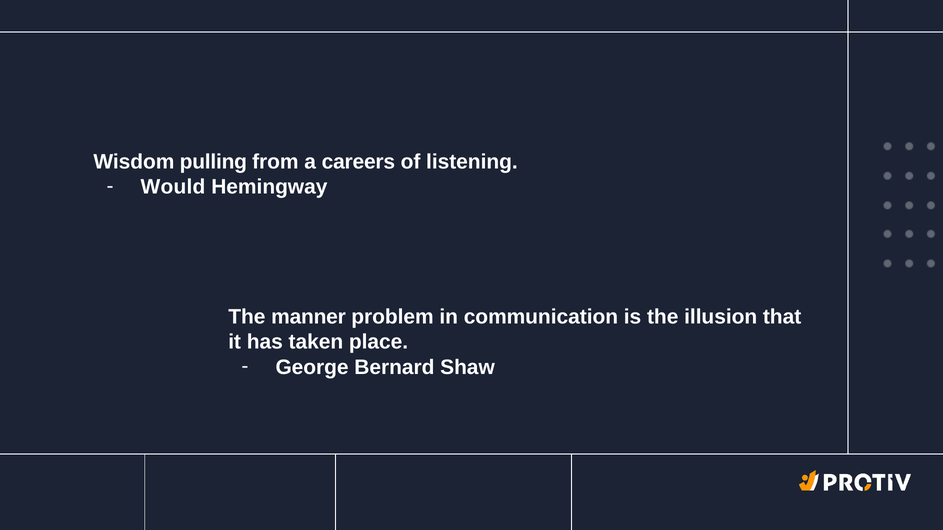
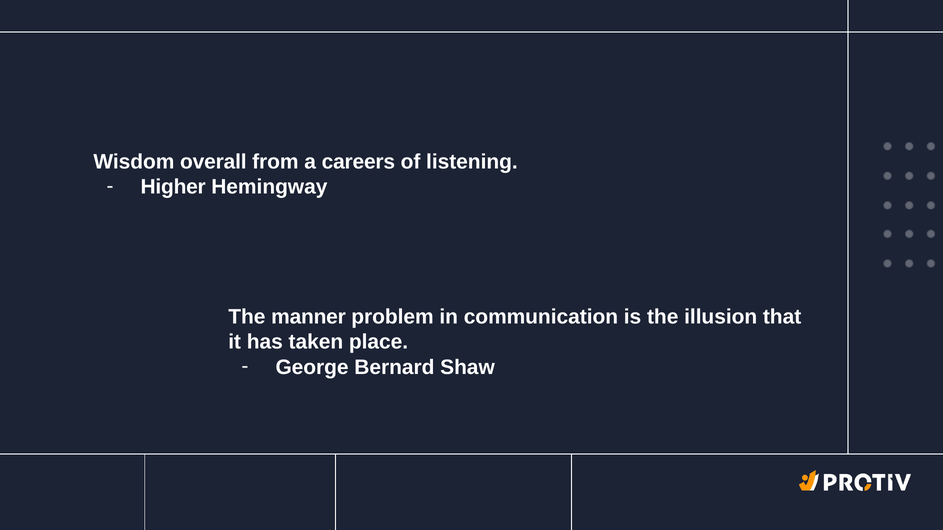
pulling: pulling -> overall (213, 162)
Would: Would -> Higher (173, 187)
